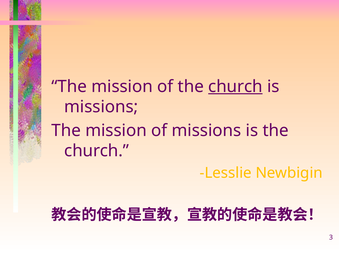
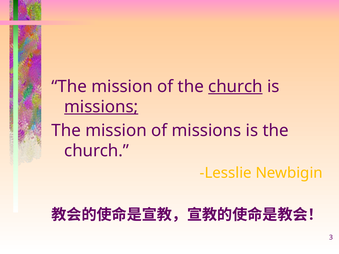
missions underline: none -> present (101, 107)
